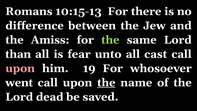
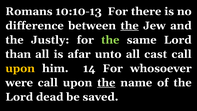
10:15-13: 10:15-13 -> 10:10-13 (79, 11)
the underline: none -> present (130, 26)
Amiss: Amiss -> Justly (50, 40)
fear: fear -> afar (79, 54)
upon colour: pink -> yellow (20, 68)
19: 19 -> 14 (89, 68)
went: went -> were (19, 83)
